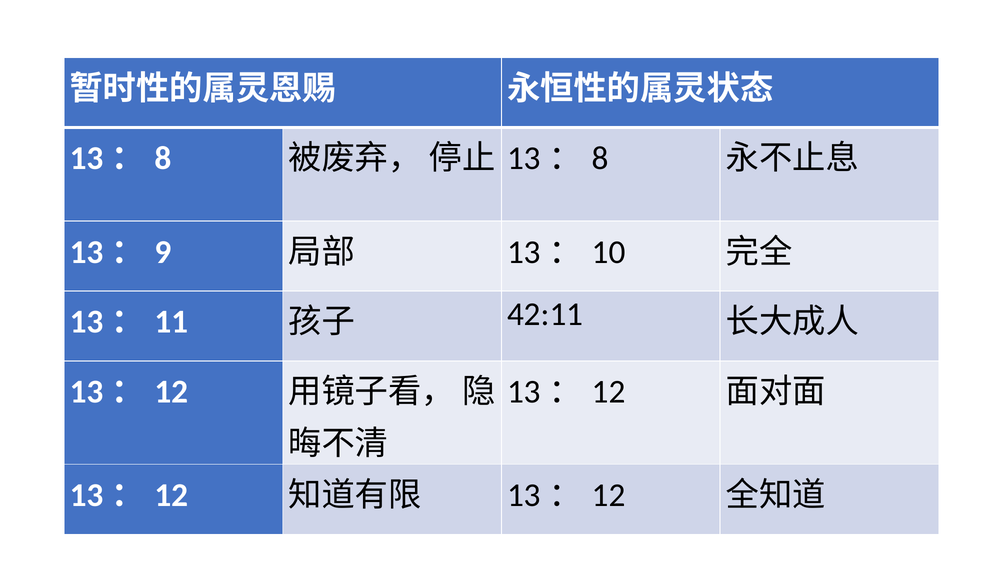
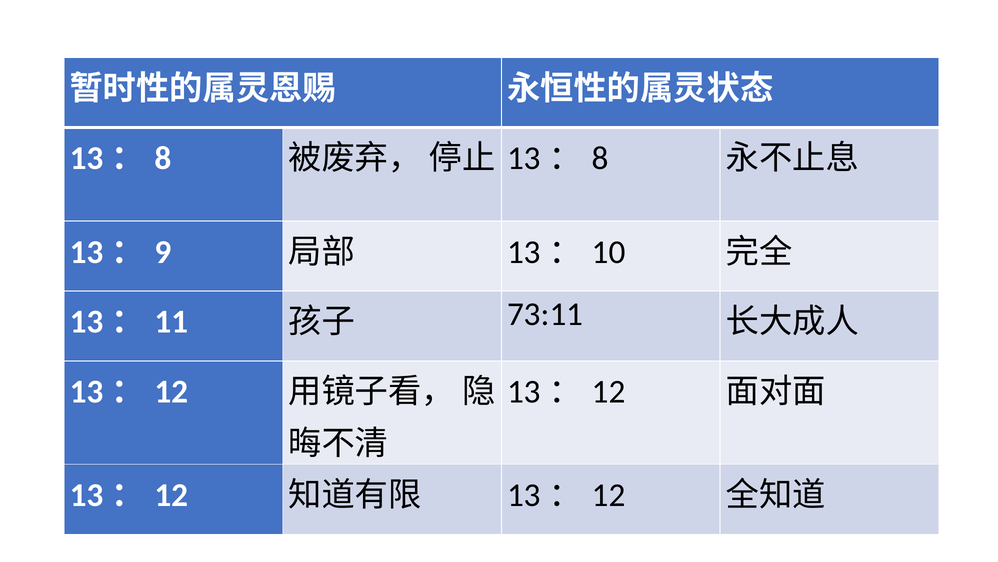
42:11: 42:11 -> 73:11 (545, 314)
